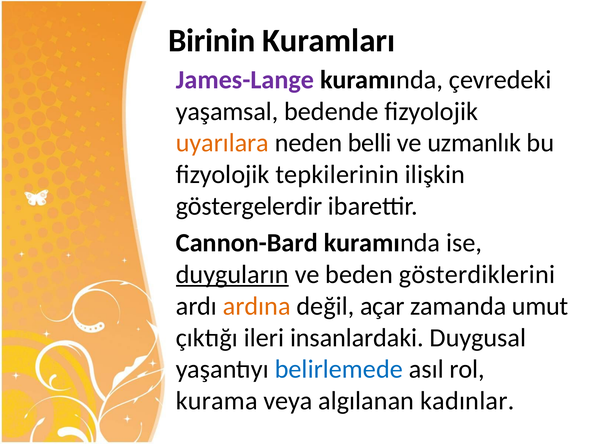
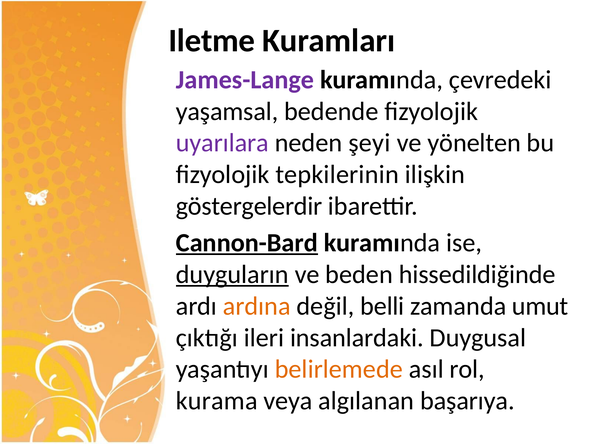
Birinin: Birinin -> Iletme (212, 41)
uyarılara colour: orange -> purple (222, 143)
belli: belli -> şeyi (369, 143)
uzmanlık: uzmanlık -> yönelten (474, 143)
Cannon-Bard underline: none -> present (247, 243)
gösterdiklerini: gösterdiklerini -> hissedildiğinde (477, 274)
açar: açar -> belli (382, 306)
belirlemede colour: blue -> orange (339, 369)
kadınlar: kadınlar -> başarıya (467, 400)
